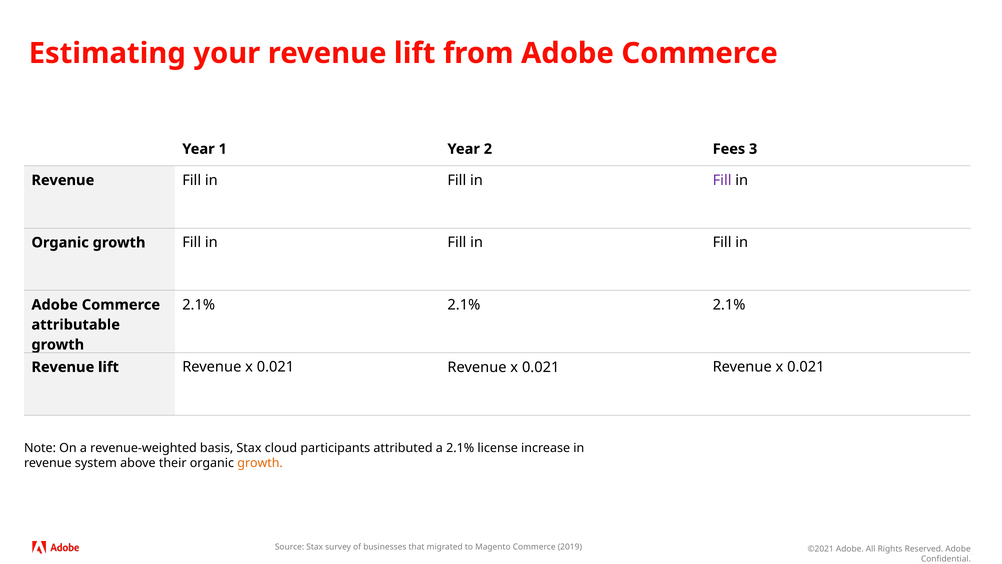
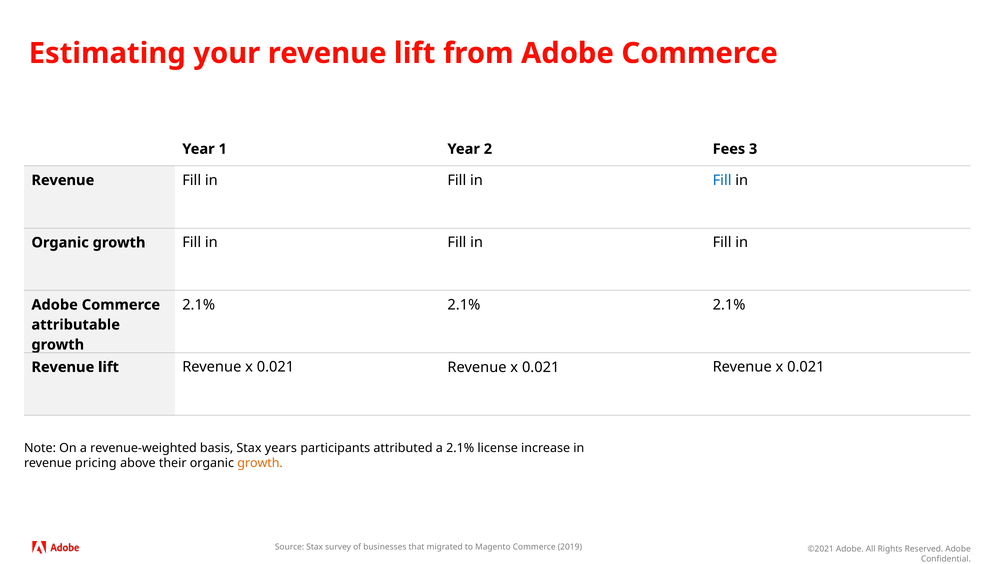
Fill colour: purple -> blue (722, 180)
cloud: cloud -> years (281, 448)
system: system -> pricing (96, 463)
